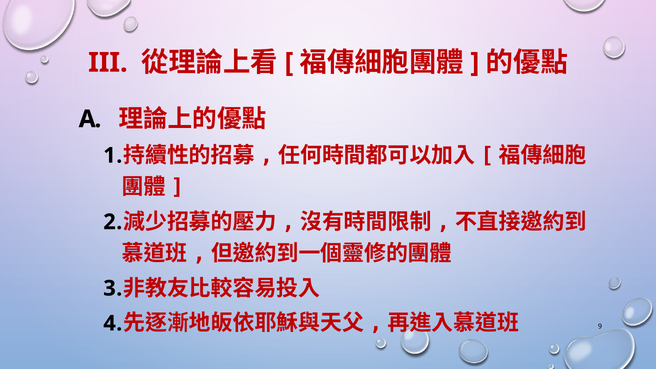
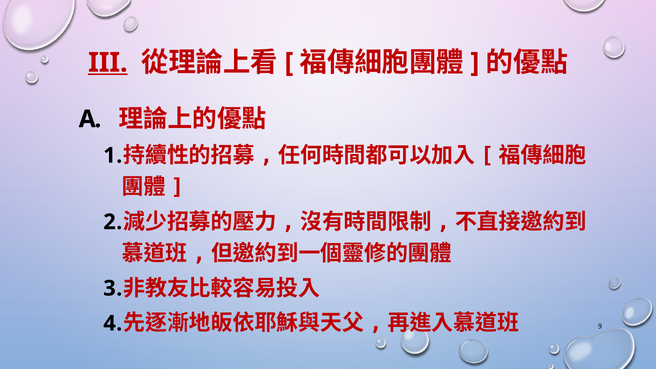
III underline: none -> present (108, 63)
